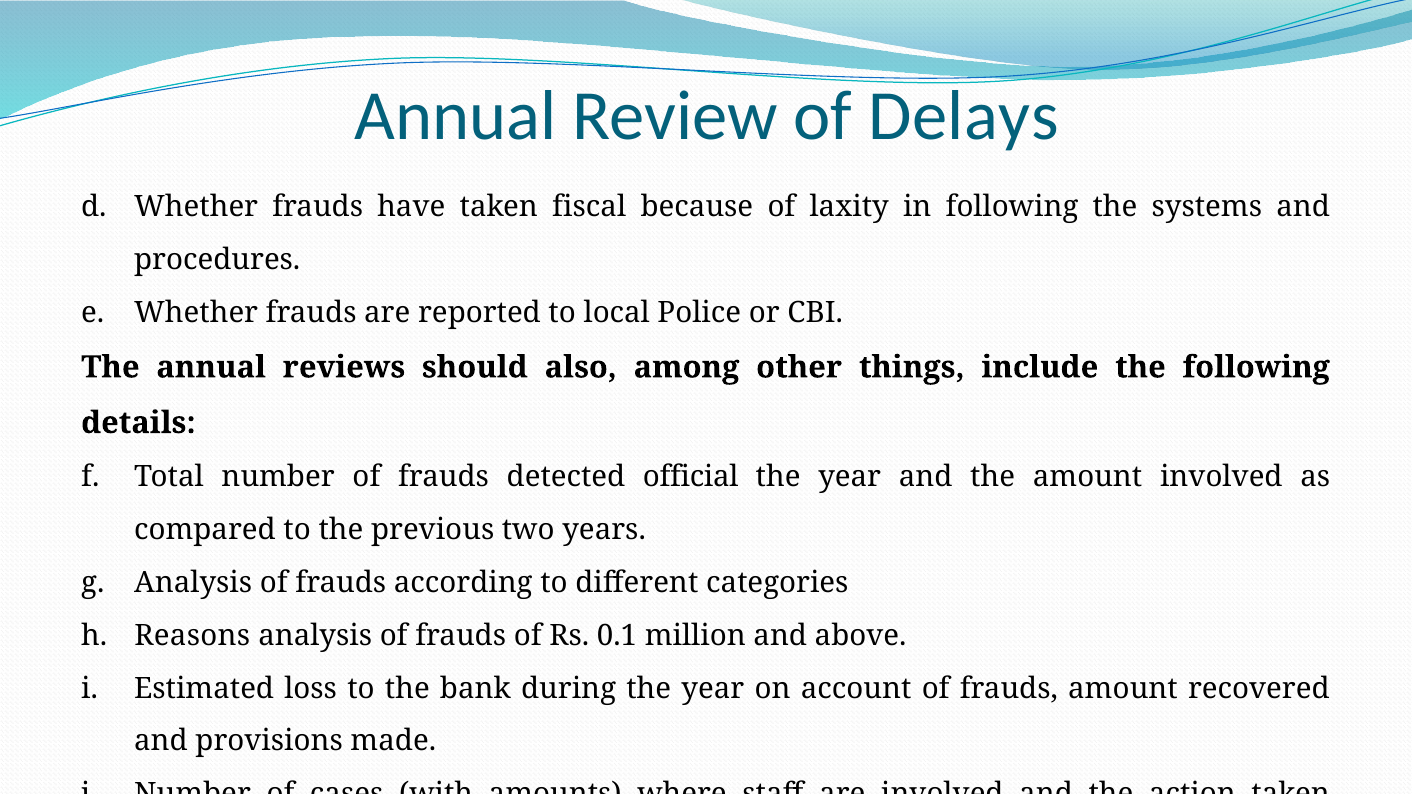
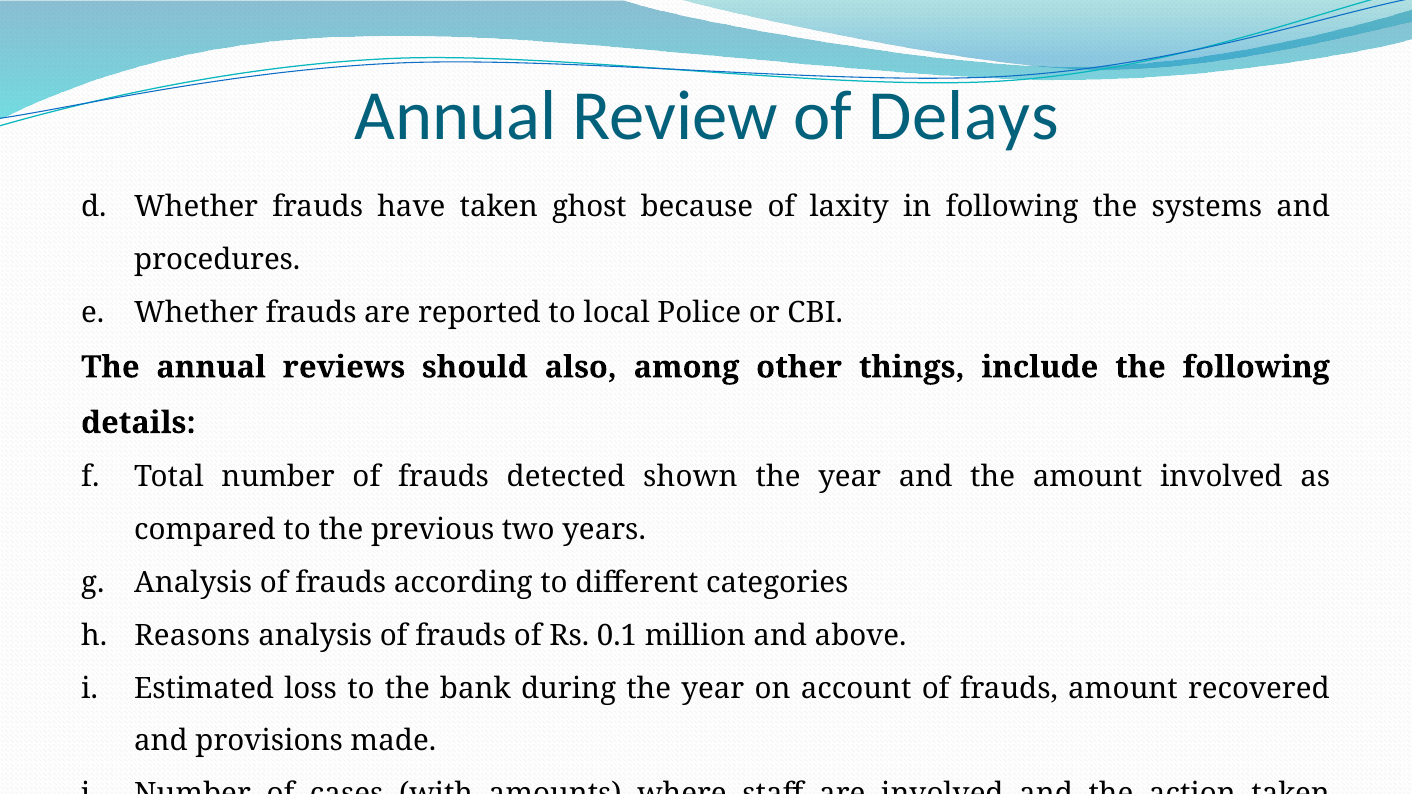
fiscal: fiscal -> ghost (589, 207)
official: official -> shown (690, 477)
